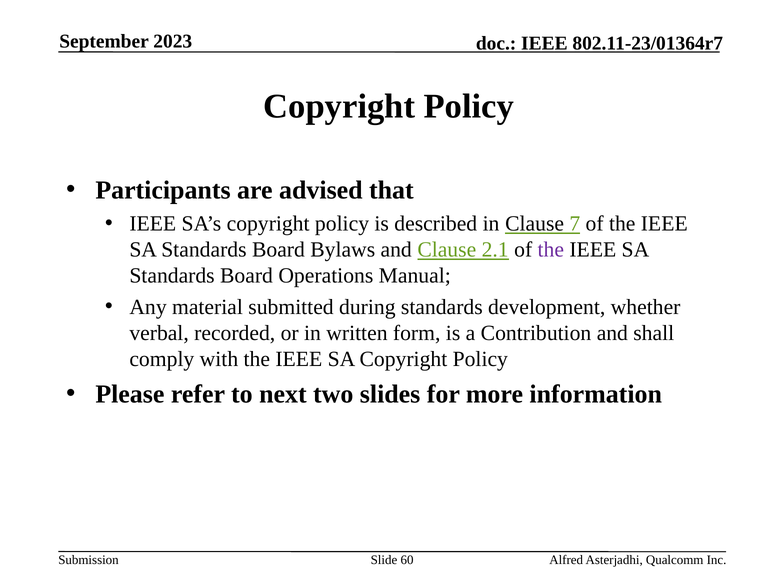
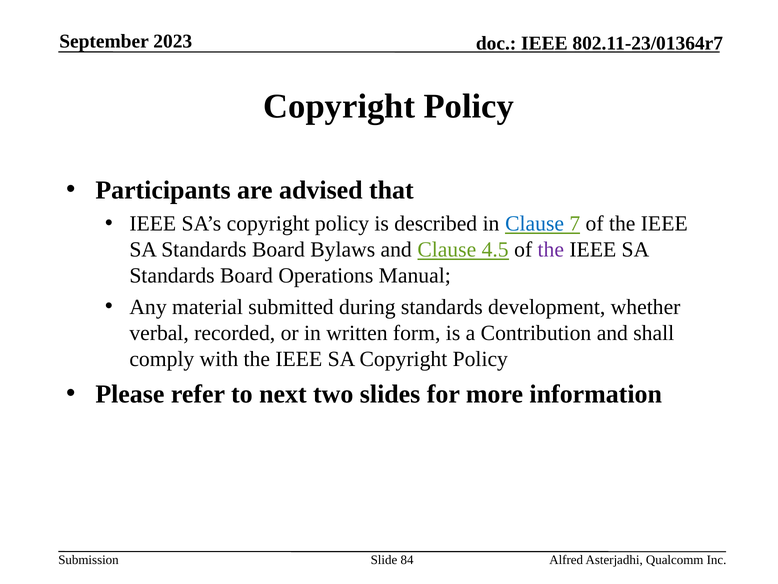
Clause colour: black -> blue (535, 223)
2.1: 2.1 -> 4.5 (495, 249)
60: 60 -> 84 (407, 560)
